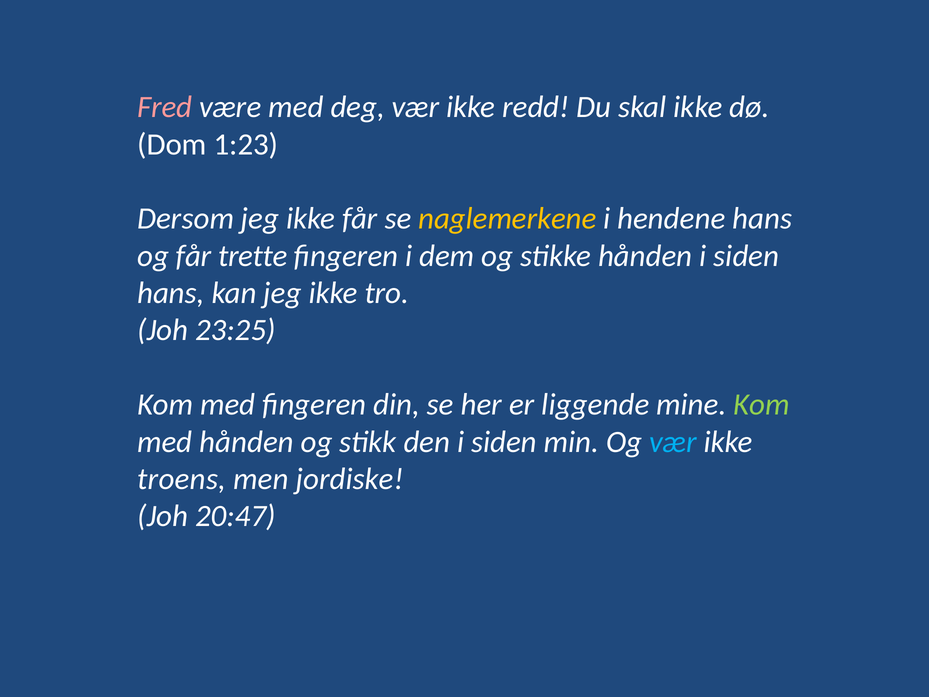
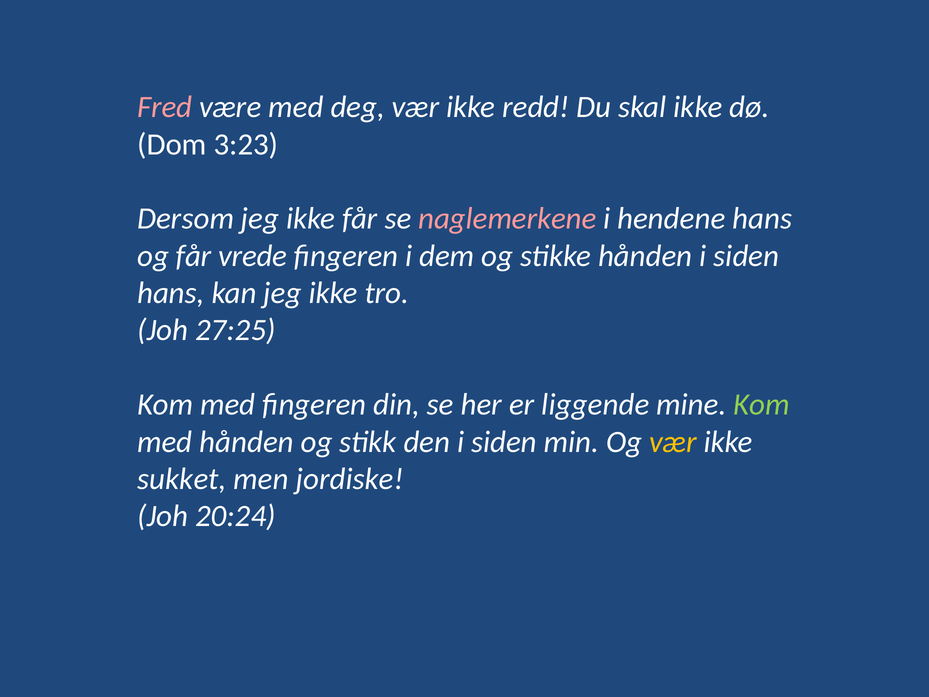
1:23: 1:23 -> 3:23 (246, 144)
naglemerkene colour: yellow -> pink (507, 219)
trette: trette -> vrede (253, 256)
23:25: 23:25 -> 27:25 (235, 330)
vær colour: light blue -> yellow (673, 442)
troens: troens -> sukket (182, 479)
20:47: 20:47 -> 20:24 (235, 516)
